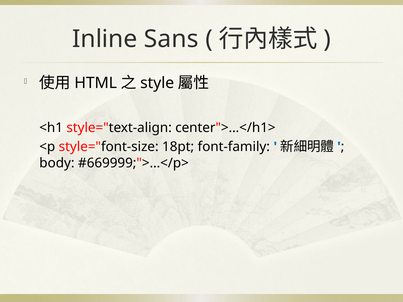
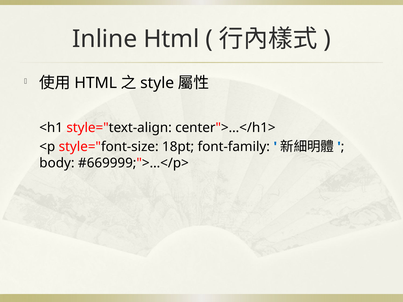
Inline Sans: Sans -> Html (172, 39)
